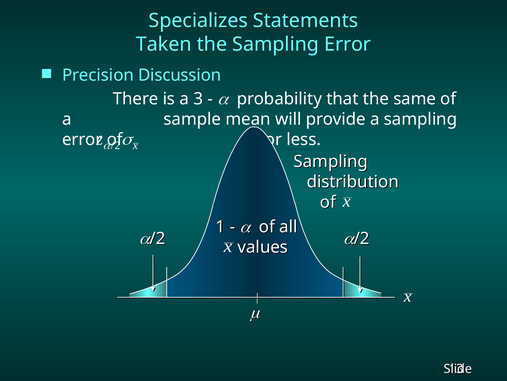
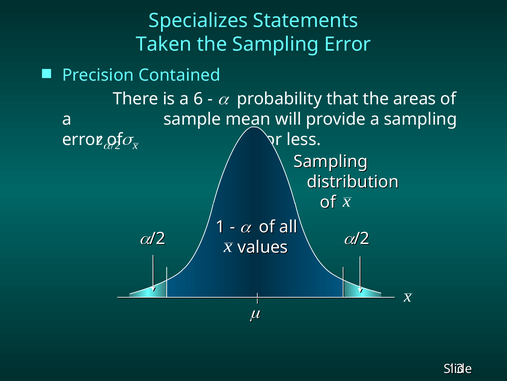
Discussion: Discussion -> Contained (180, 75)
3: 3 -> 6 (198, 99)
same: same -> areas (415, 99)
